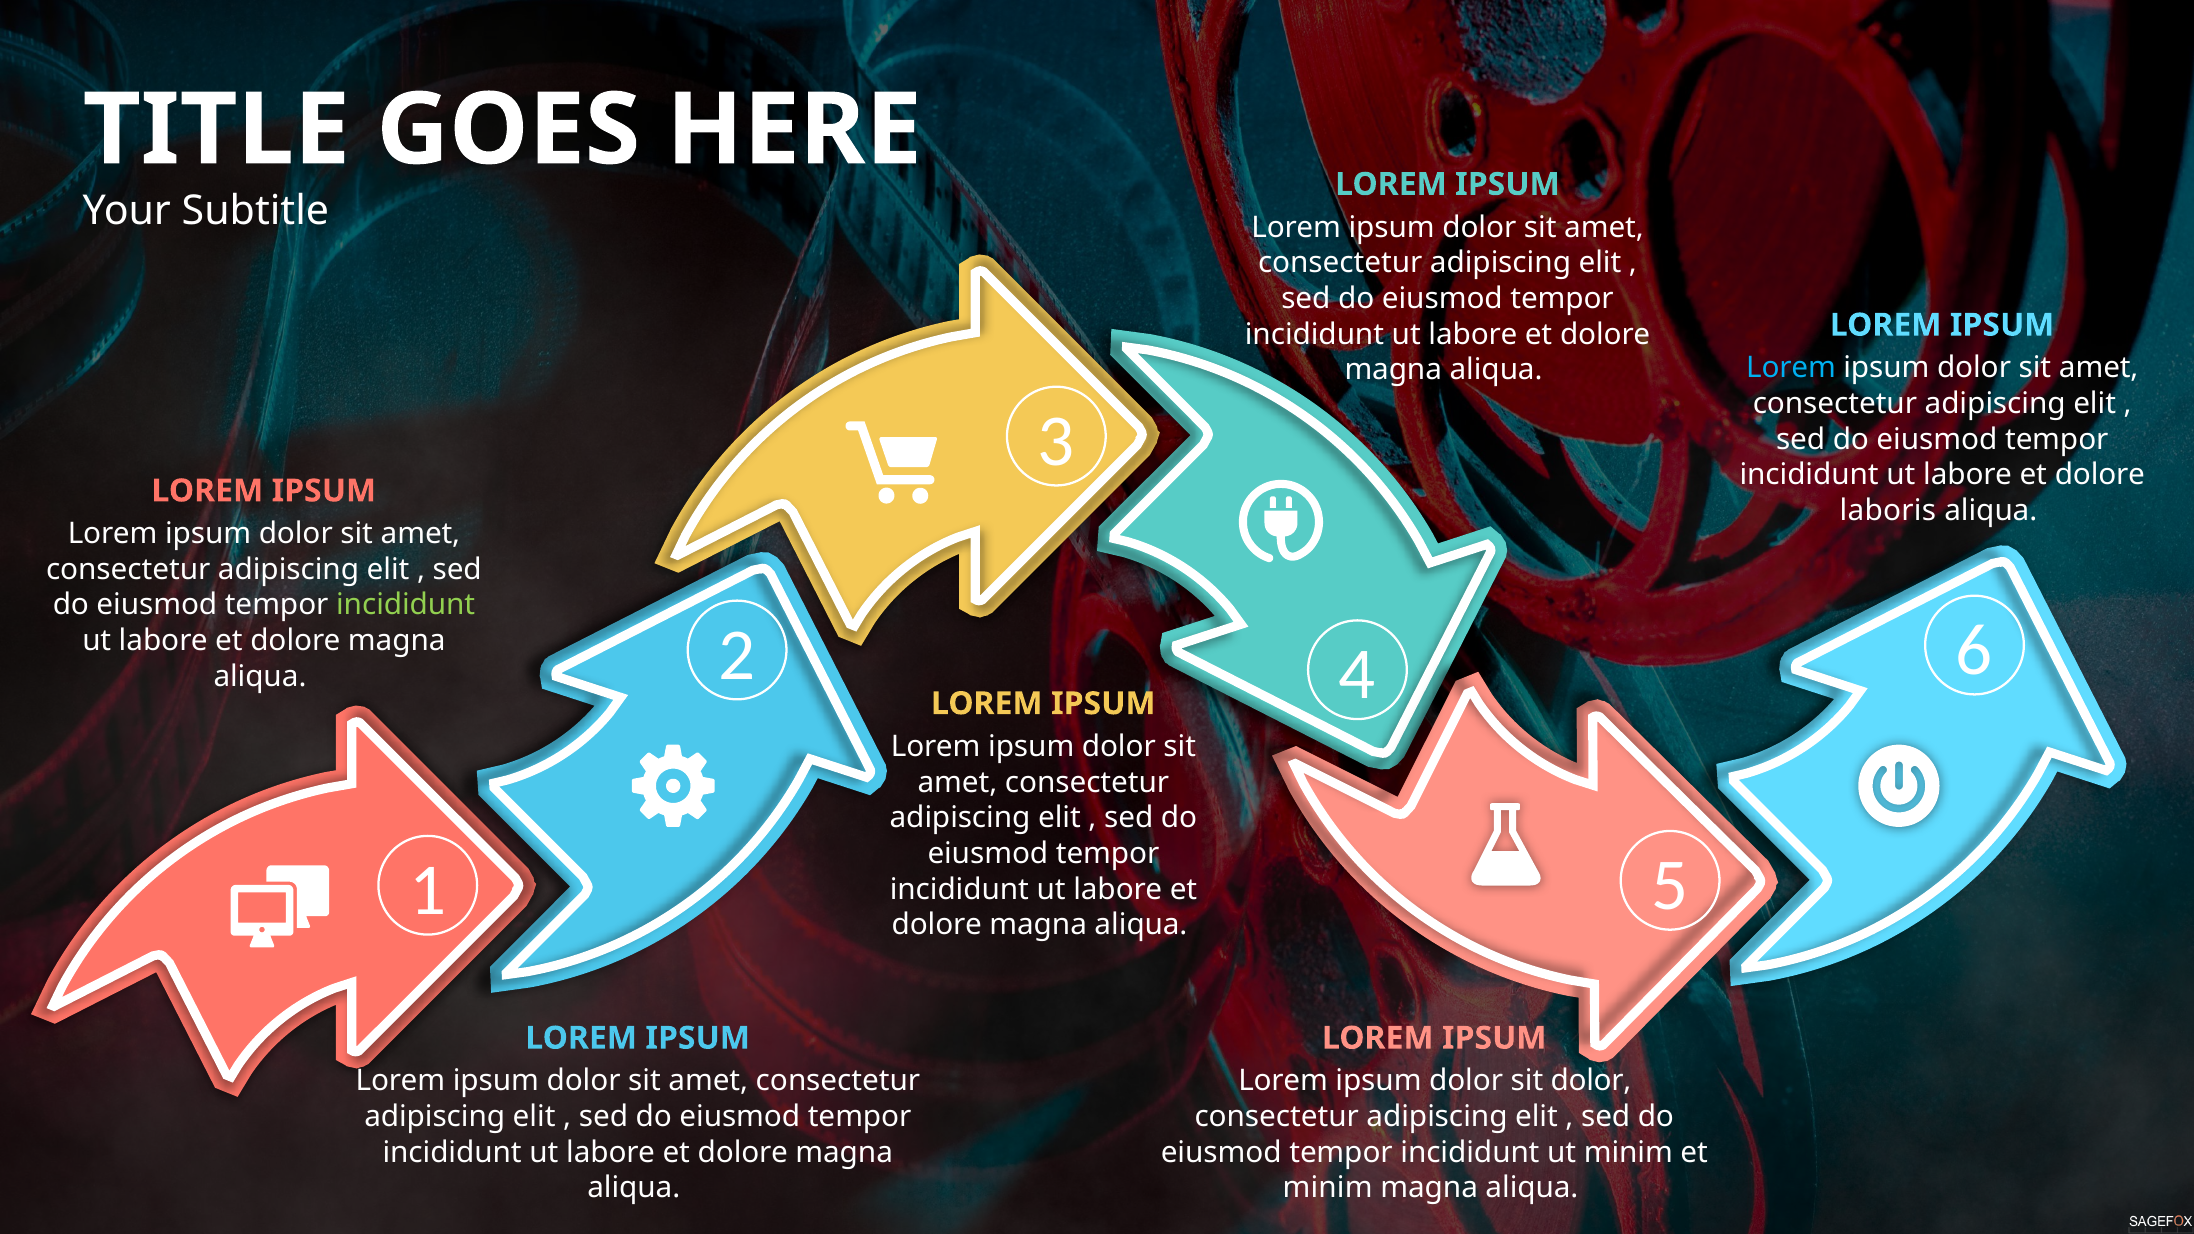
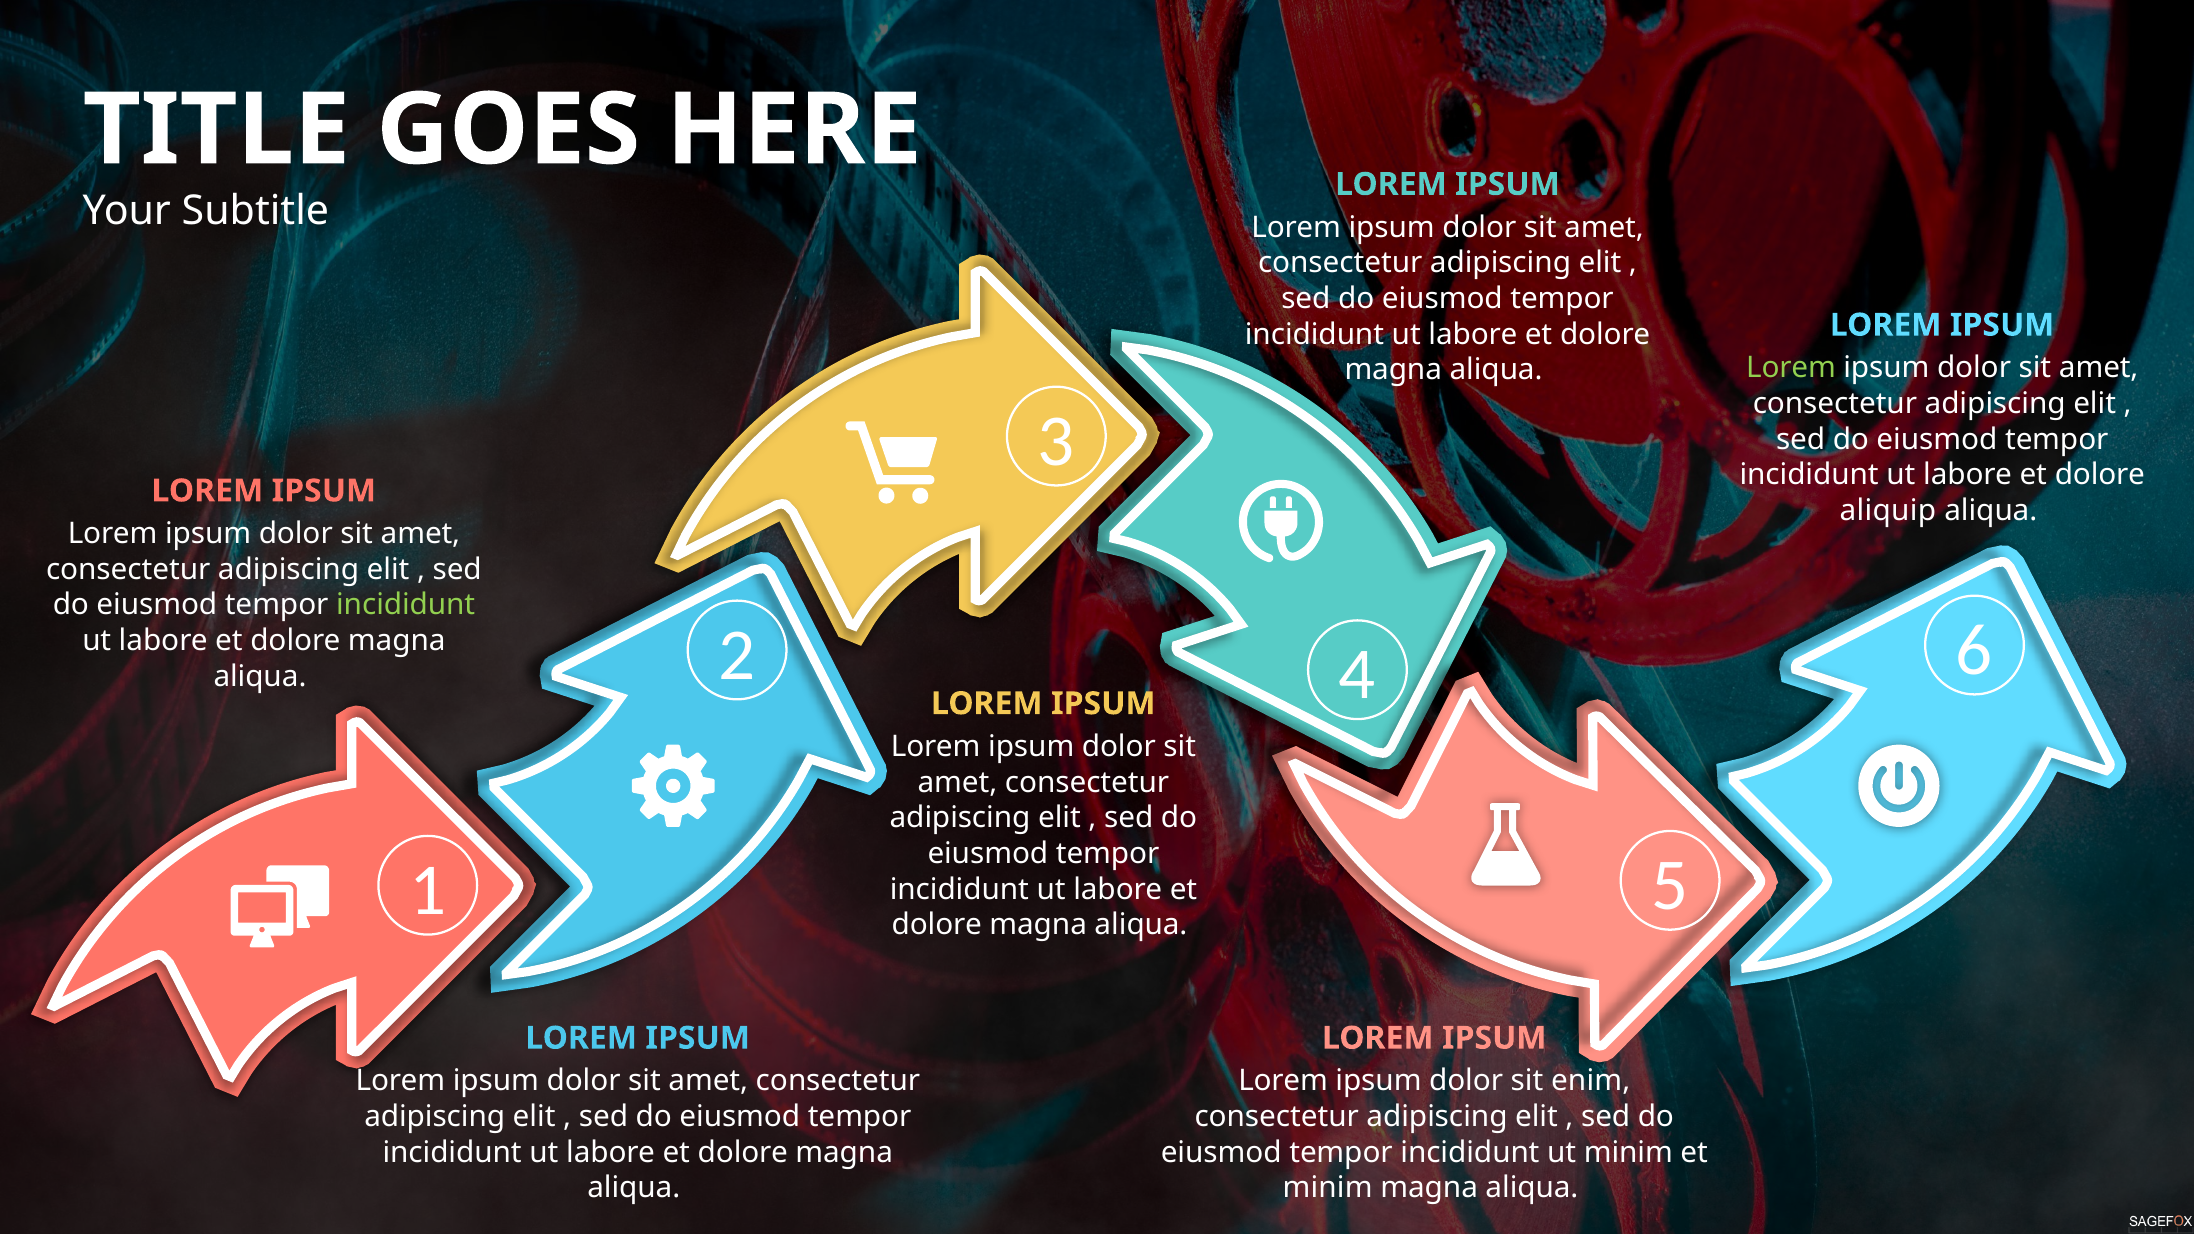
Lorem colour: light blue -> light green (1791, 368)
laboris: laboris -> aliquip (1888, 511)
sit dolor: dolor -> enim (1591, 1081)
